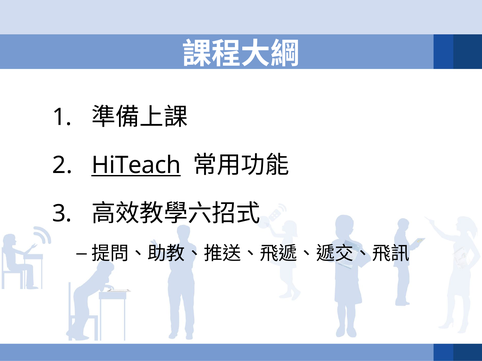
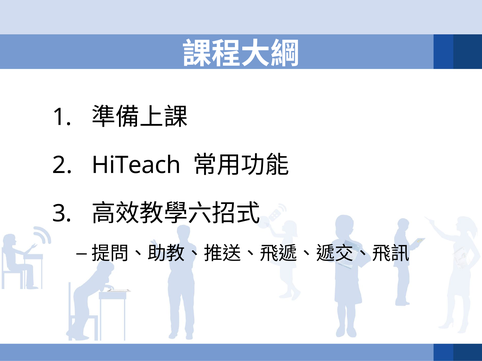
HiTeach underline: present -> none (136, 166)
